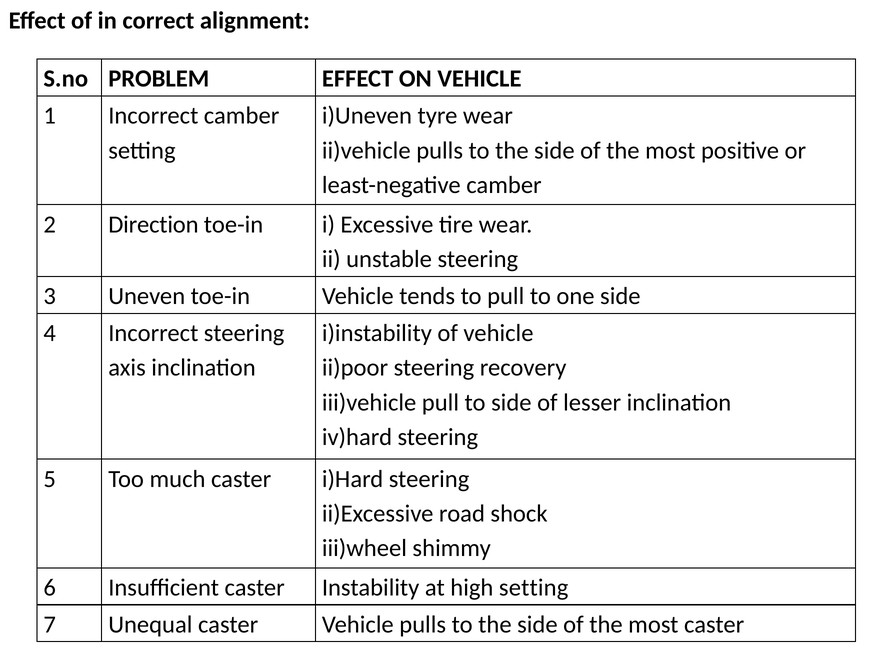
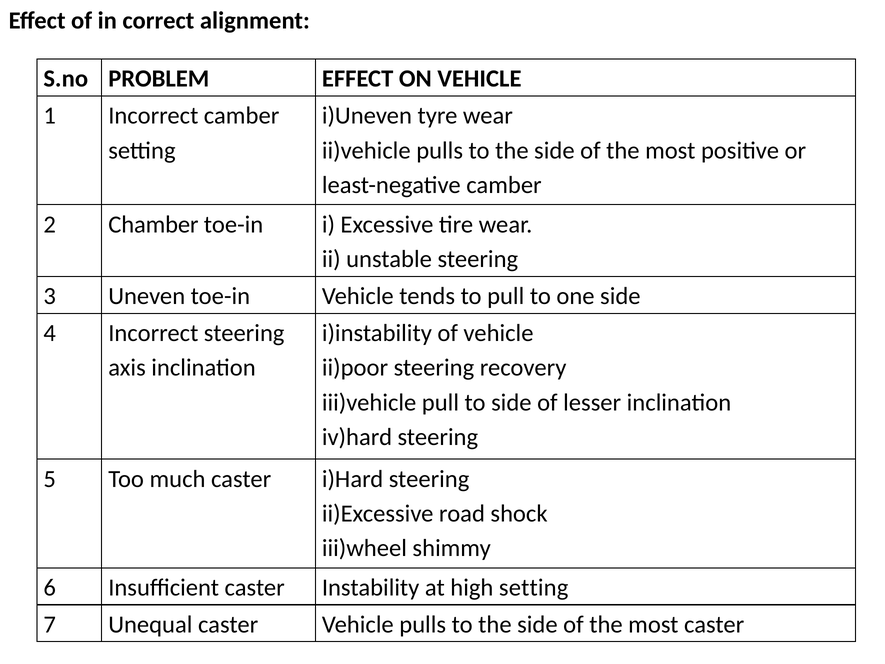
Direction: Direction -> Chamber (153, 224)
